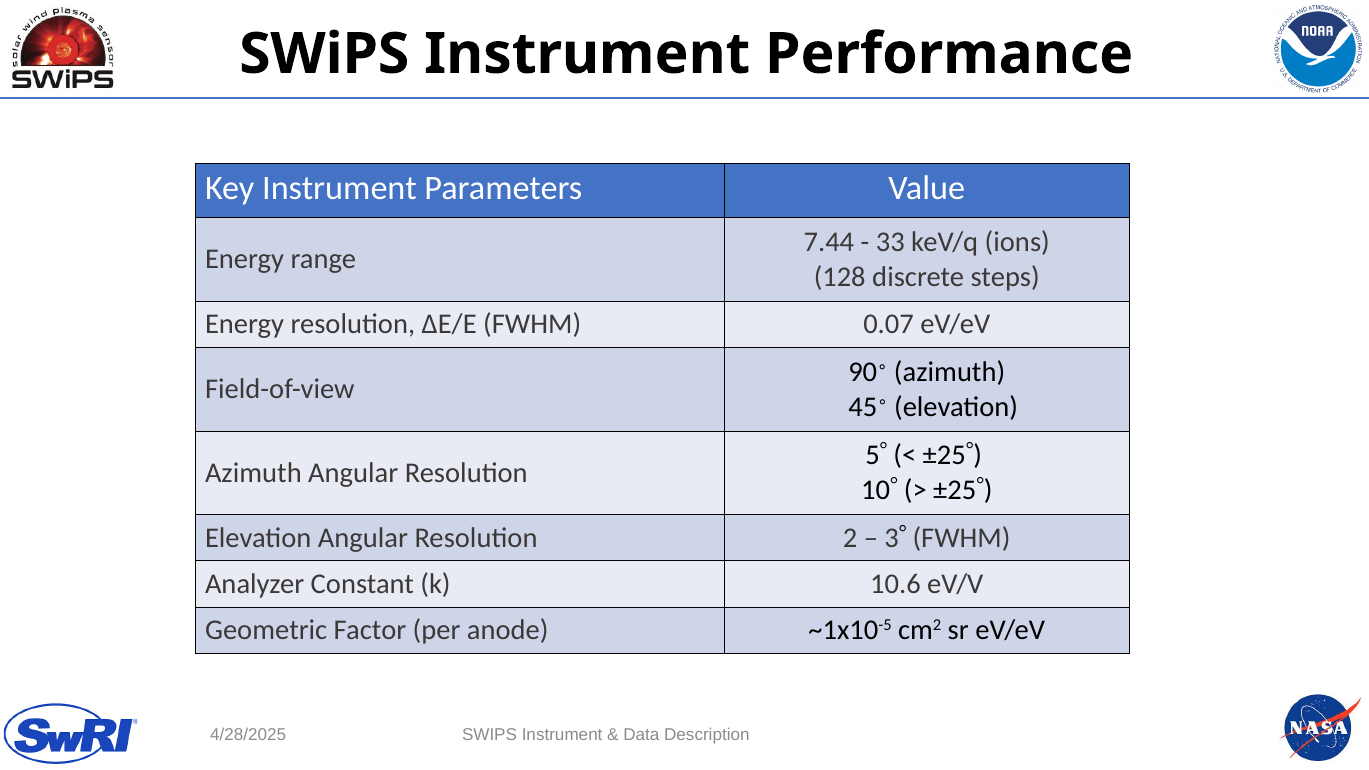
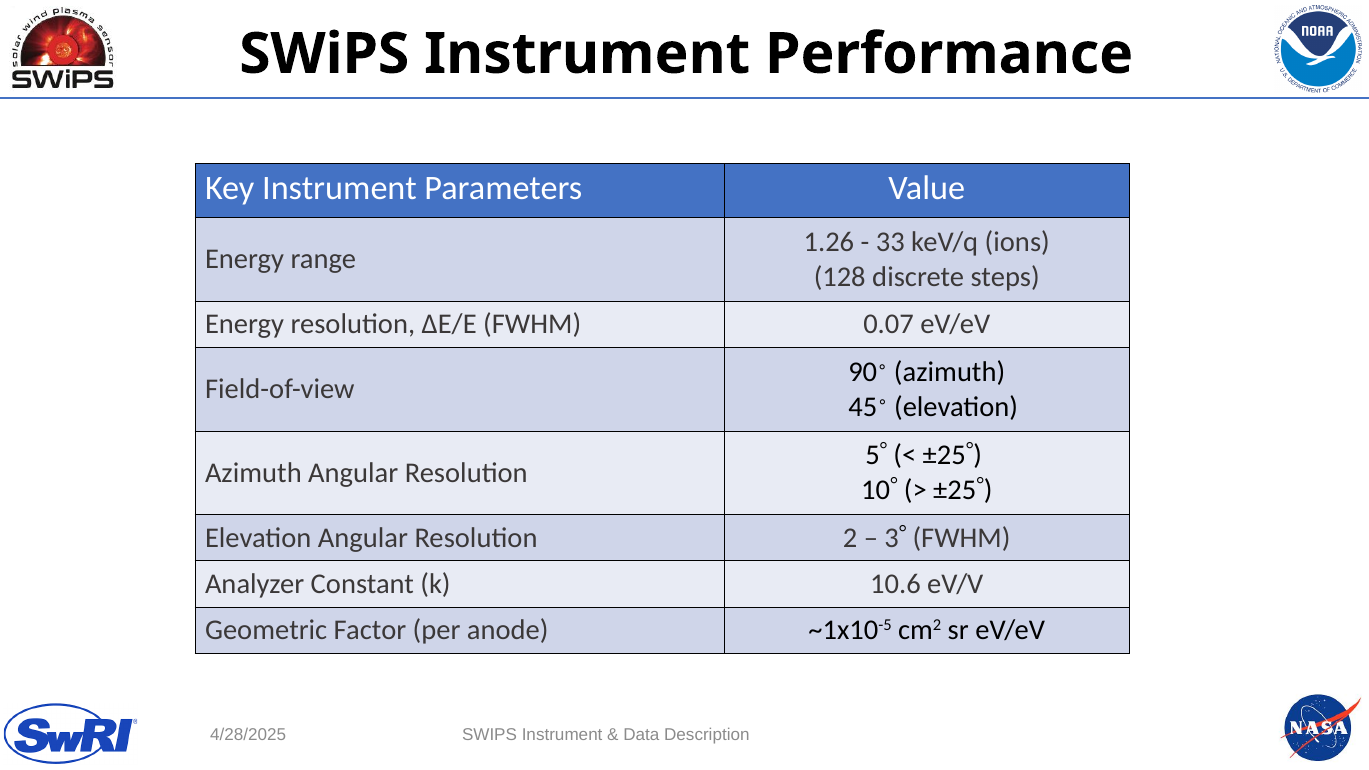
7.44: 7.44 -> 1.26 (829, 242)
